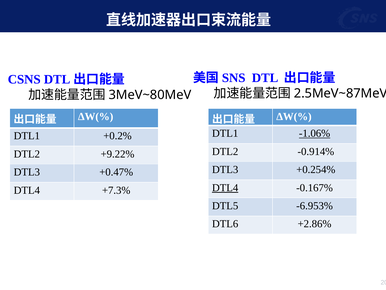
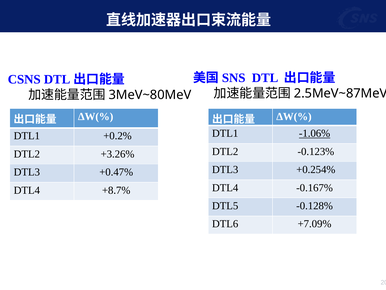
-0.914%: -0.914% -> -0.123% (316, 151)
+9.22%: +9.22% -> +3.26% (118, 154)
DTL4 underline: present -> none (225, 187)
+7.3%: +7.3% -> +8.7% (116, 190)
-6.953%: -6.953% -> -0.128% (315, 205)
+2.86%: +2.86% -> +7.09% (315, 224)
